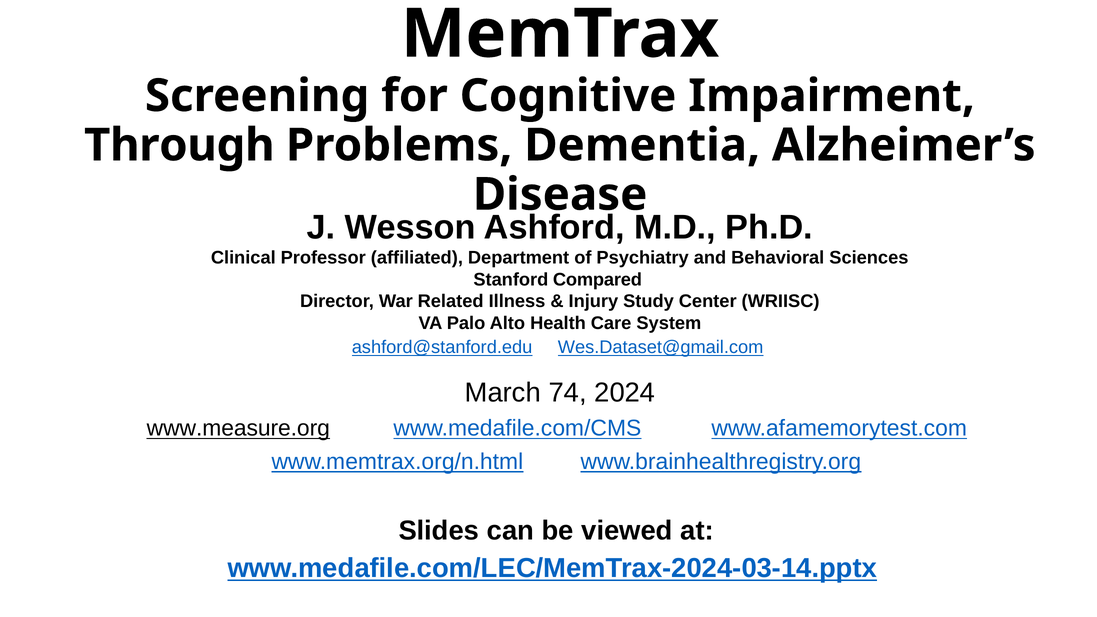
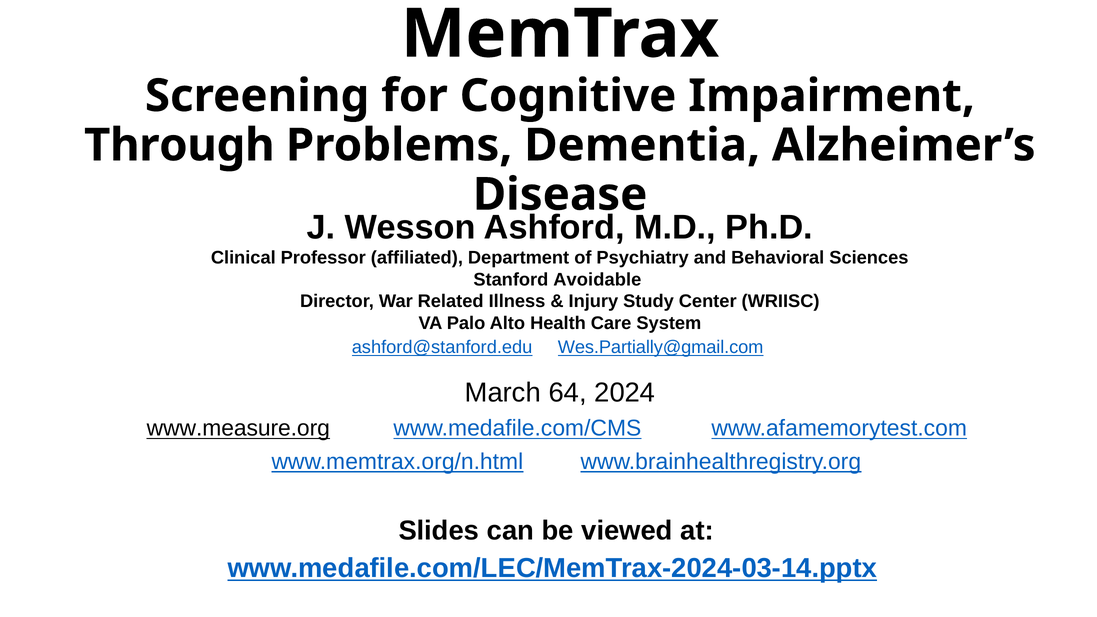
Compared: Compared -> Avoidable (597, 280)
Wes.Dataset@gmail.com: Wes.Dataset@gmail.com -> Wes.Partially@gmail.com (661, 347)
74: 74 -> 64 (568, 393)
